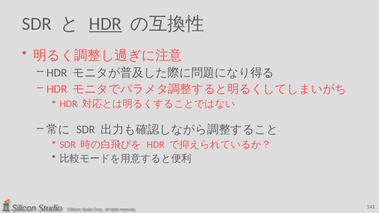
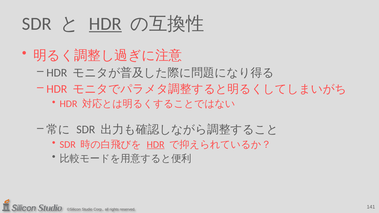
HDR underline: none -> present (156, 145)
